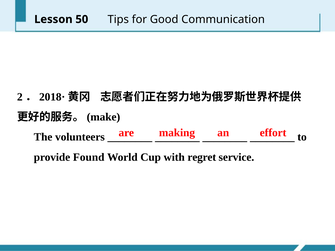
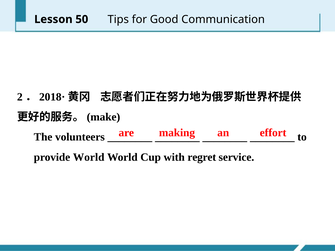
provide Found: Found -> World (89, 157)
